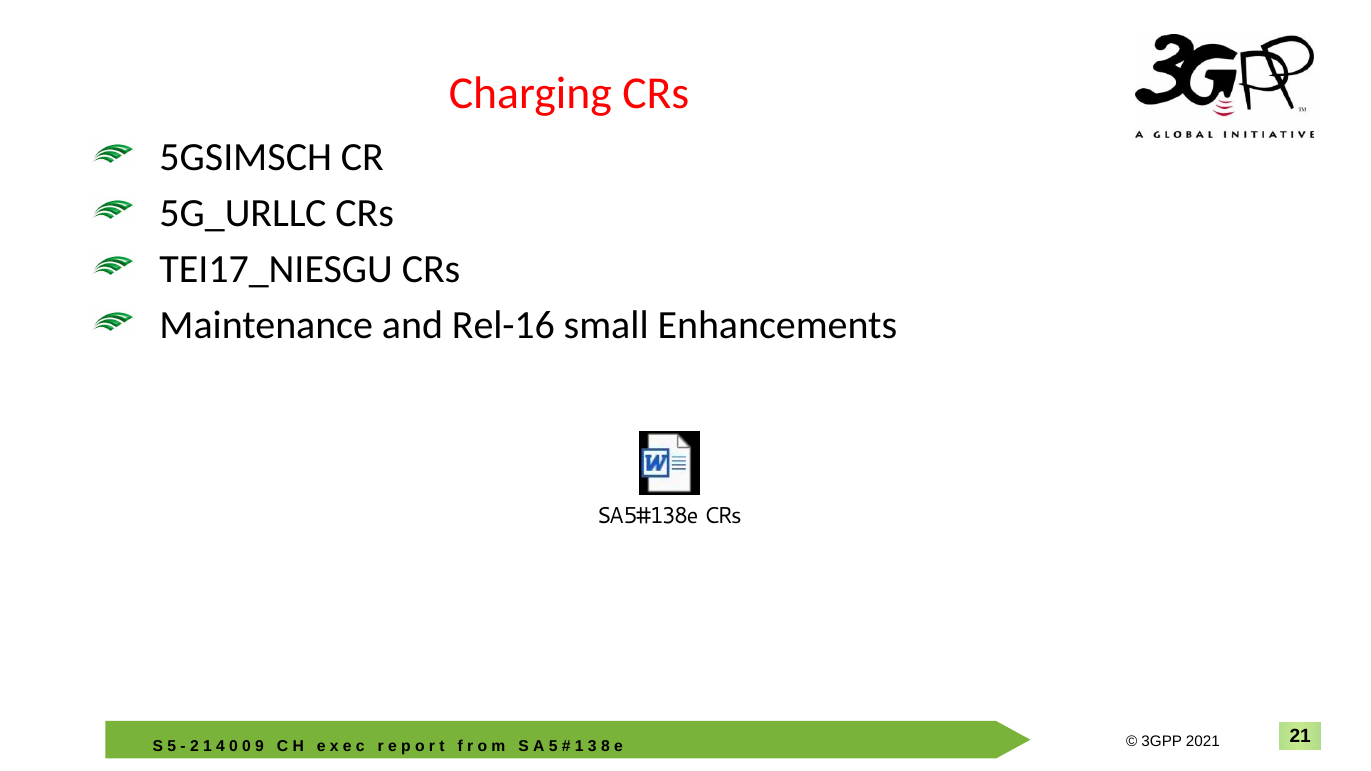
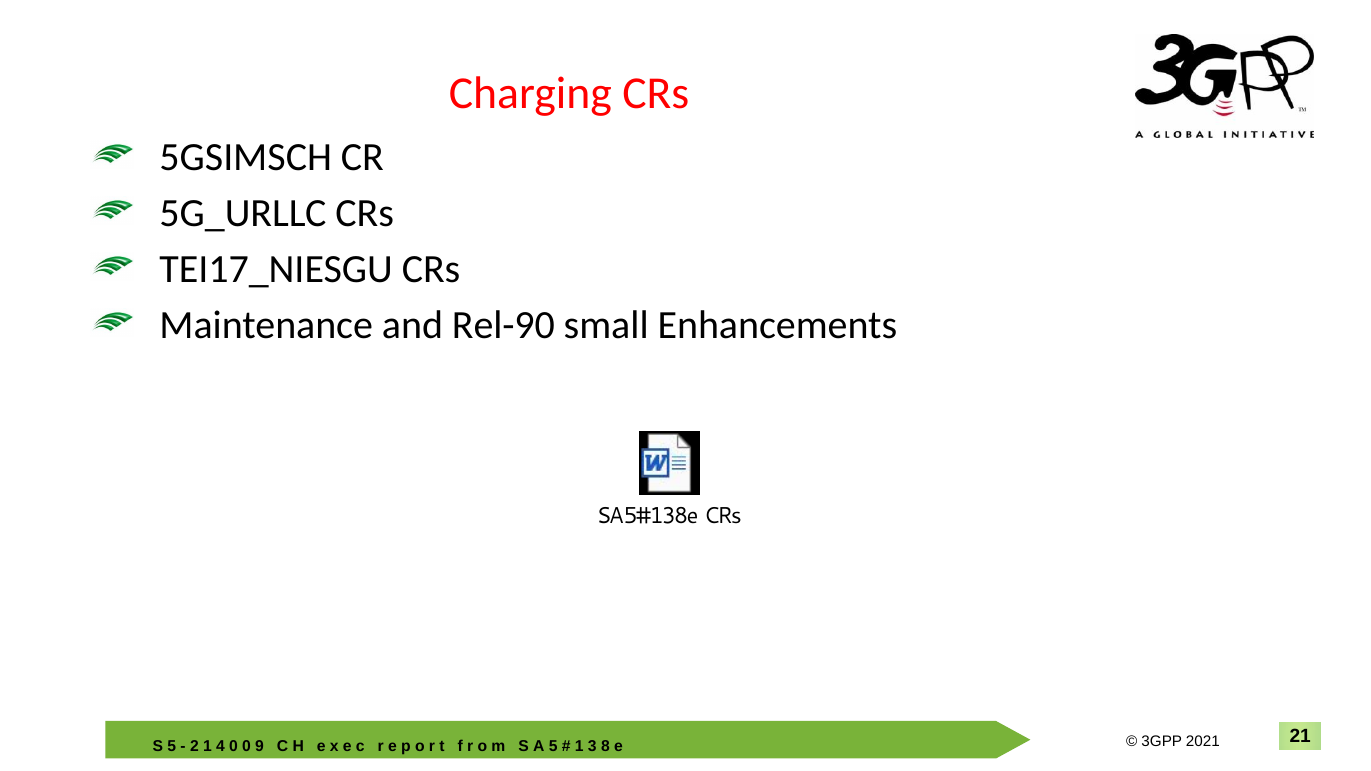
Rel-16: Rel-16 -> Rel-90 (503, 325)
